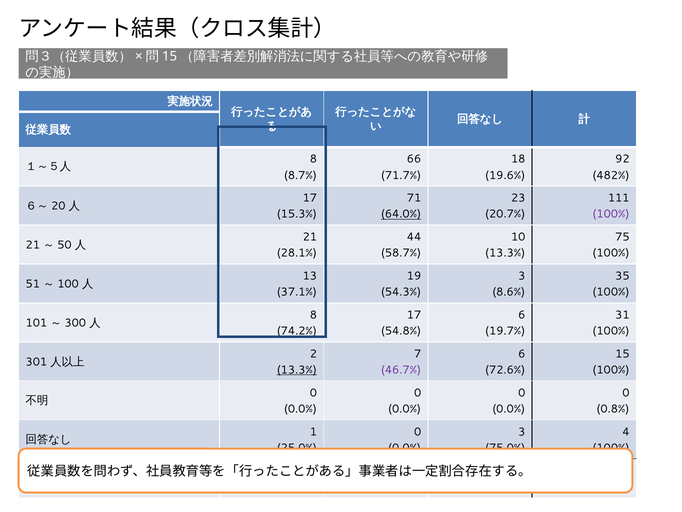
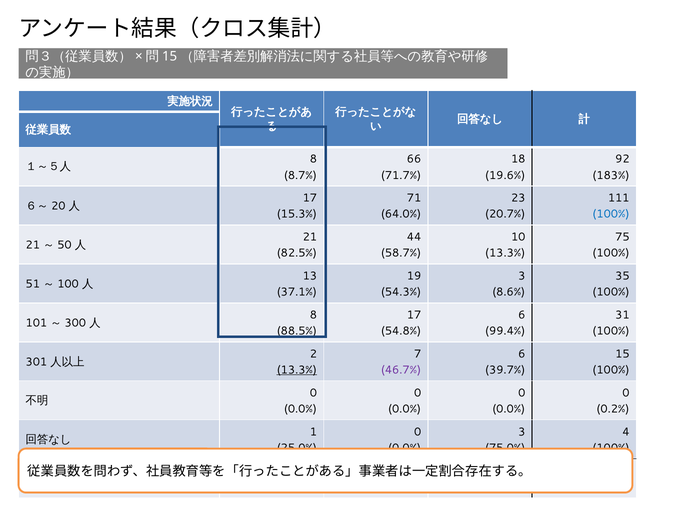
482%: 482% -> 183% (611, 175)
64.0% underline: present -> none (401, 214)
100% colour: purple -> blue (611, 214)
28.1%: 28.1% -> 82.5% (297, 253)
74.2%: 74.2% -> 88.5% (297, 331)
19.7%: 19.7% -> 99.4% (505, 331)
72.6%: 72.6% -> 39.7% (505, 370)
0.8%: 0.8% -> 0.2% (613, 409)
